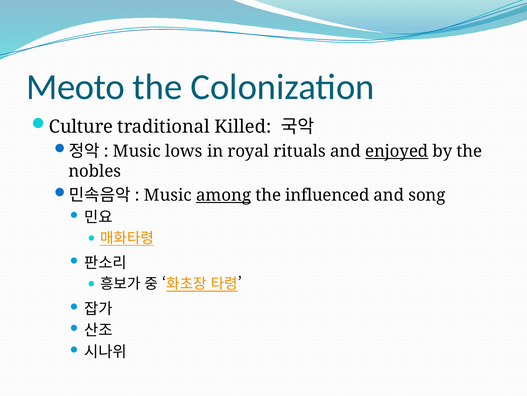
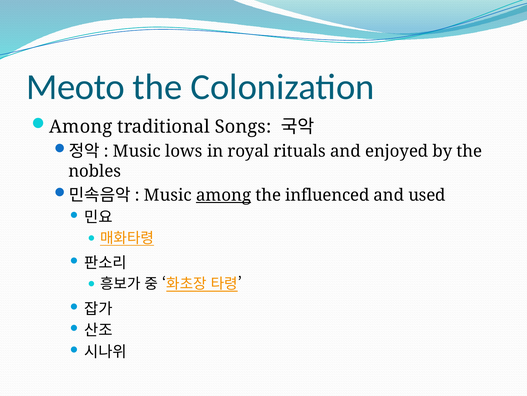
Culture: Culture -> Among (81, 126)
Killed: Killed -> Songs (243, 126)
enjoyed underline: present -> none (397, 151)
song: song -> used (427, 195)
